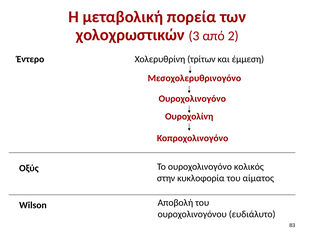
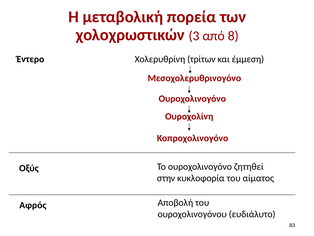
2: 2 -> 8 (233, 36)
κολικός: κολικός -> ζητηθεί (249, 166)
Wilson: Wilson -> Αφρός (33, 205)
